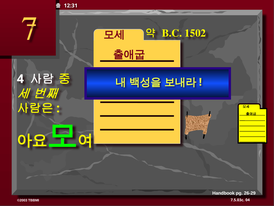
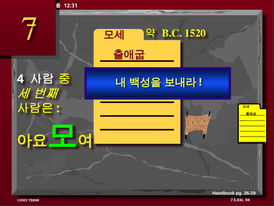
1502: 1502 -> 1520 (195, 33)
